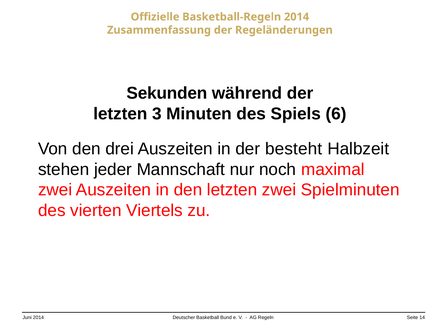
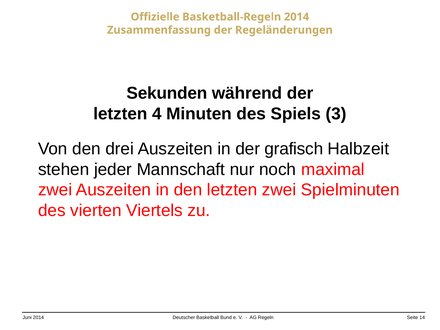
3: 3 -> 4 (157, 114)
6: 6 -> 3 (336, 114)
besteht: besteht -> grafisch (294, 149)
